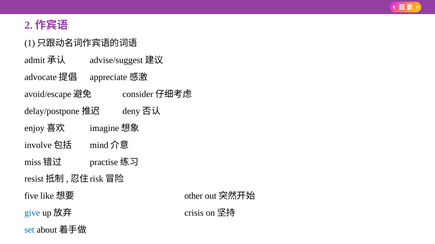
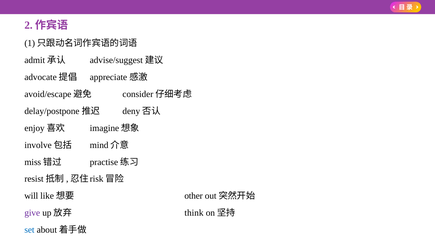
five: five -> will (31, 196)
give colour: blue -> purple (32, 213)
crisis: crisis -> think (194, 213)
